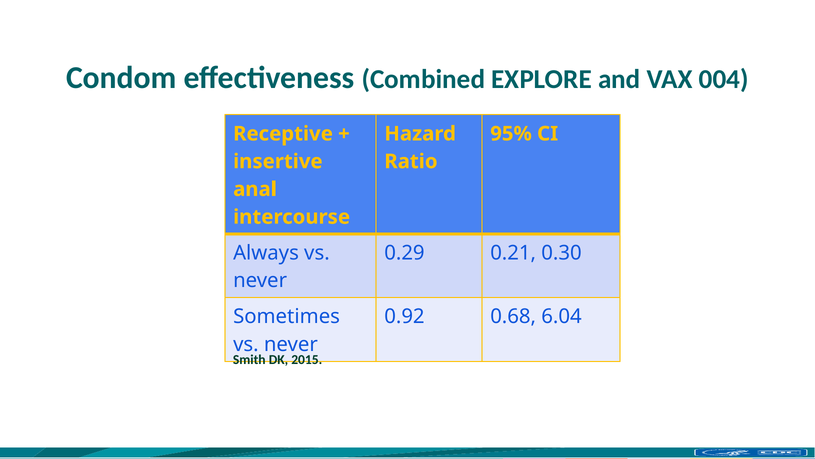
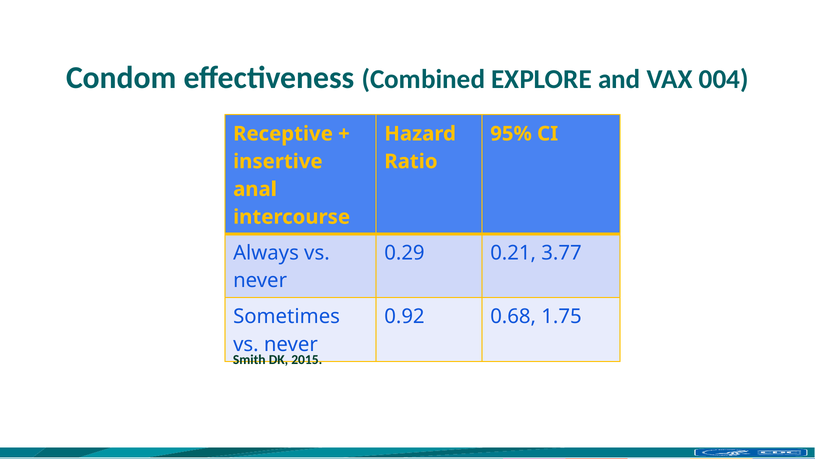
0.30: 0.30 -> 3.77 (561, 253)
6.04: 6.04 -> 1.75 (561, 316)
